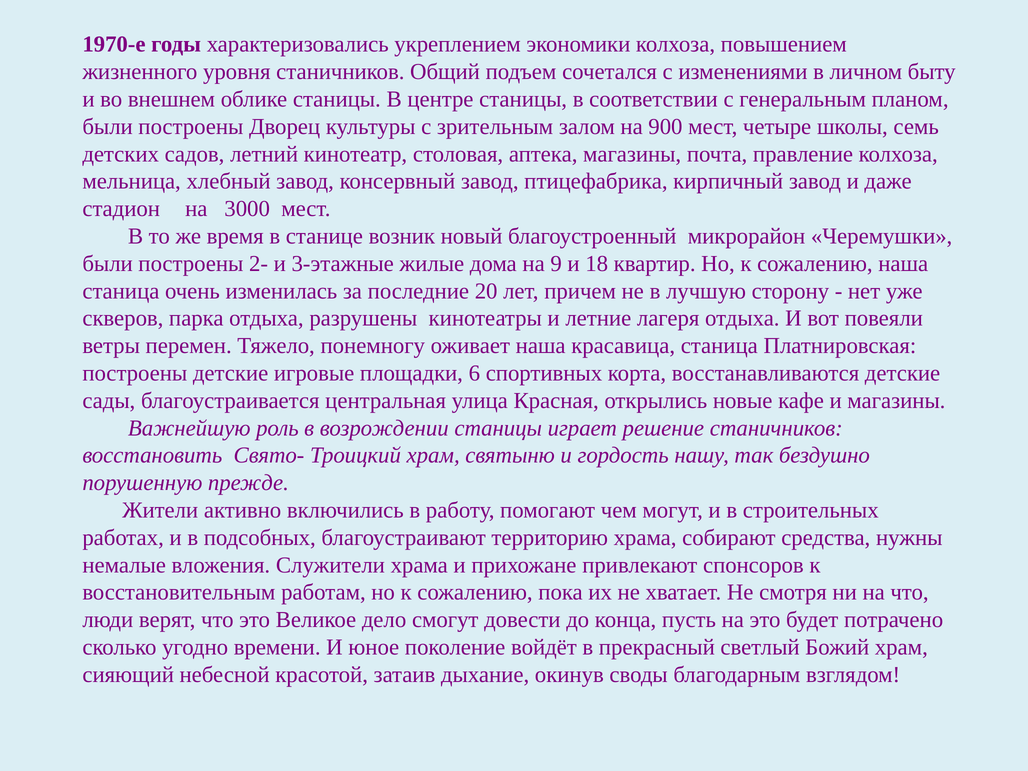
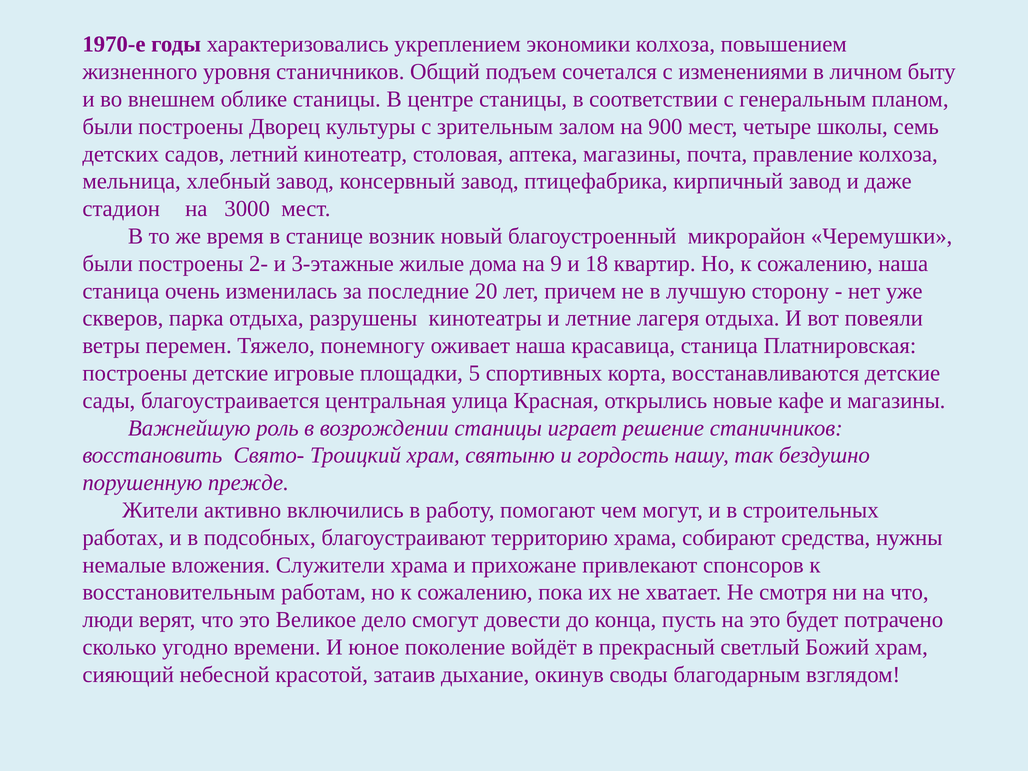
6: 6 -> 5 (474, 373)
